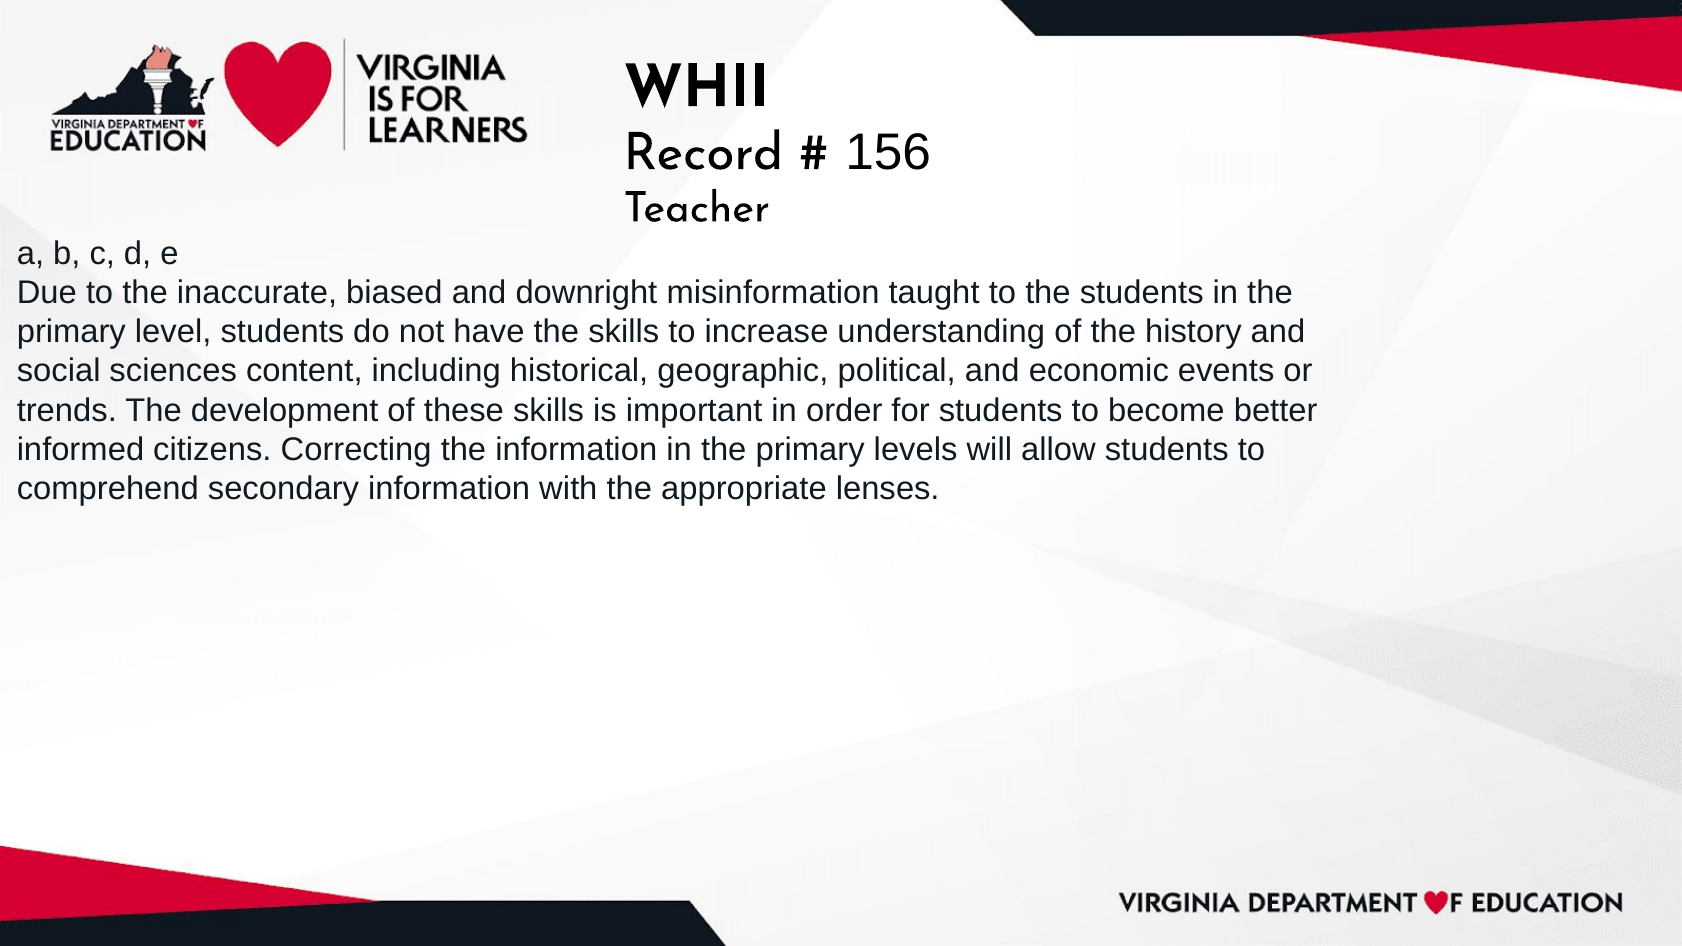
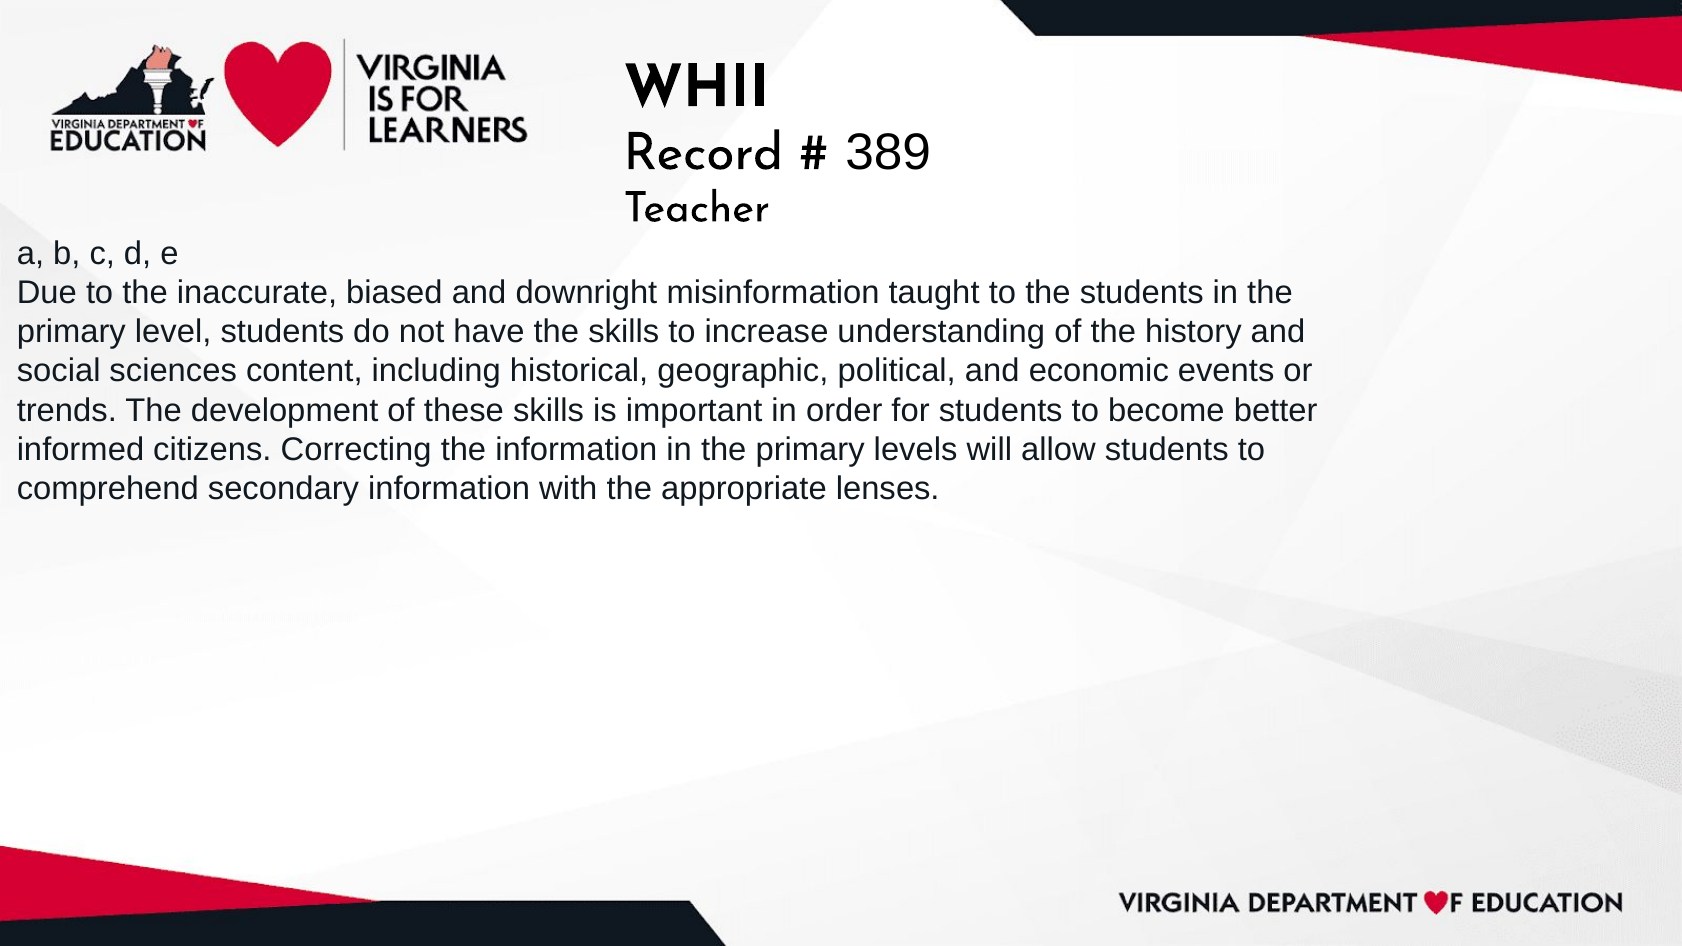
156: 156 -> 389 (888, 152)
